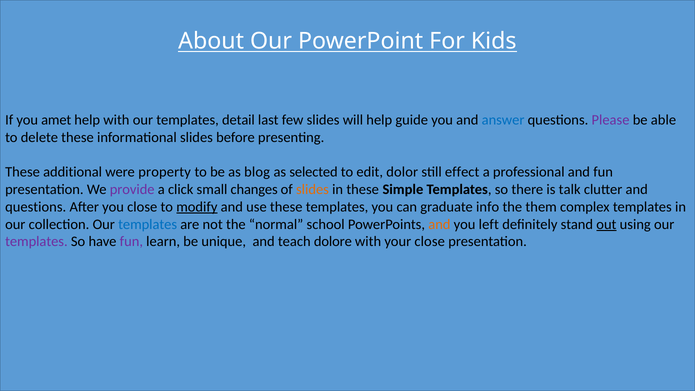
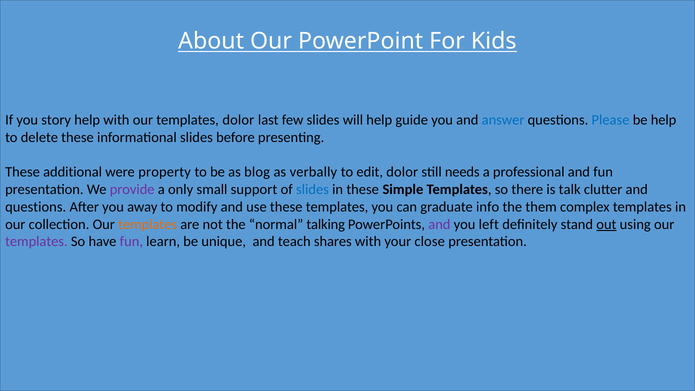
amet: amet -> story (56, 120)
templates detail: detail -> dolor (238, 120)
Please colour: purple -> blue (611, 120)
be able: able -> help (664, 120)
selected: selected -> verbally (313, 172)
effect: effect -> needs (462, 172)
click: click -> only (181, 190)
changes: changes -> support (254, 190)
slides colour: orange -> blue (312, 190)
you close: close -> away (142, 207)
modify underline: present -> none (197, 207)
templates colour: blue -> orange (148, 224)
school: school -> talking (326, 224)
and colour: orange -> purple (439, 224)
dolore: dolore -> shares (333, 242)
